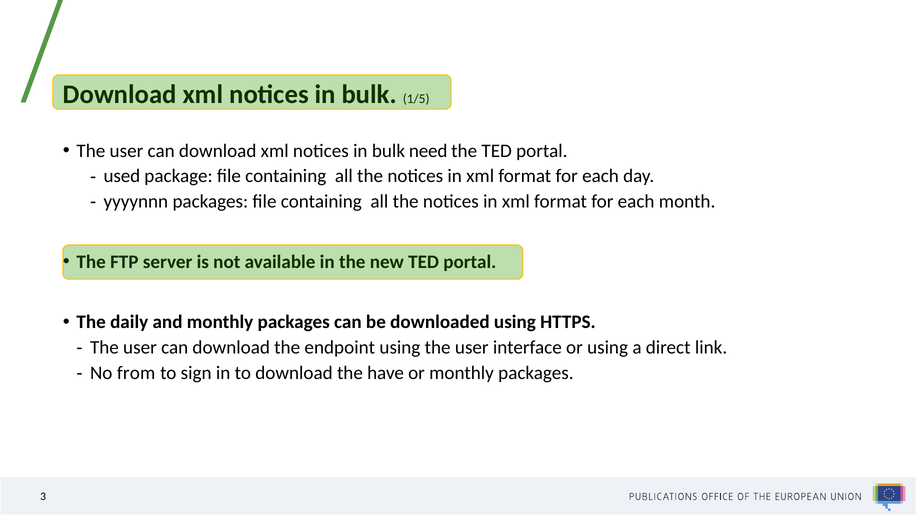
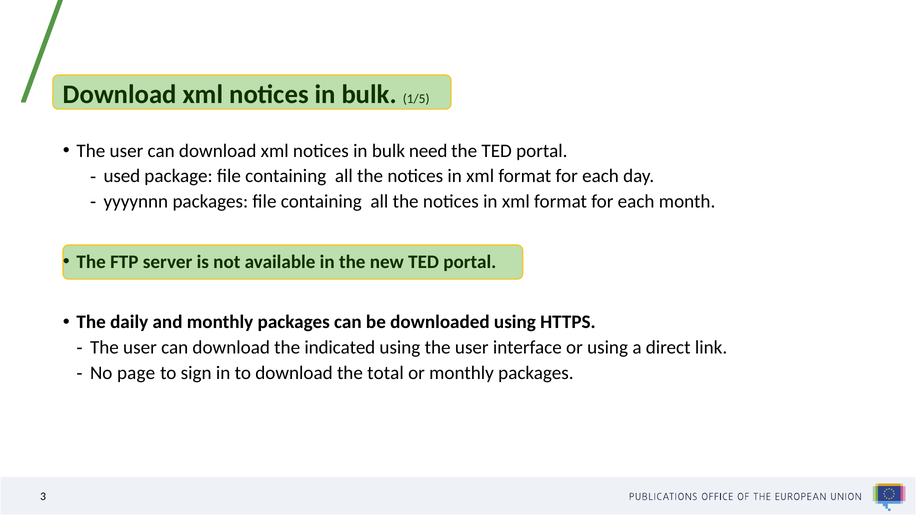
endpoint: endpoint -> indicated (340, 348)
from: from -> page (136, 373)
have: have -> total (385, 373)
